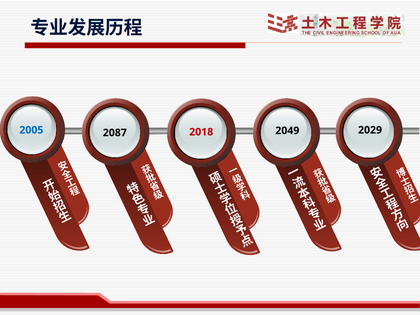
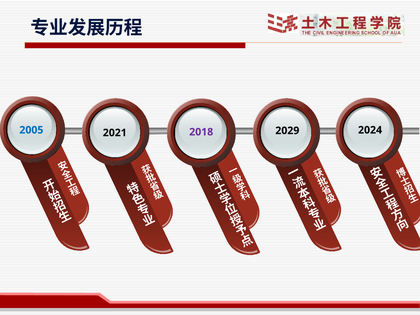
2029: 2029 -> 2024 (370, 130)
2049: 2049 -> 2029 (287, 131)
2018 colour: red -> purple (201, 132)
2087: 2087 -> 2021 (115, 133)
